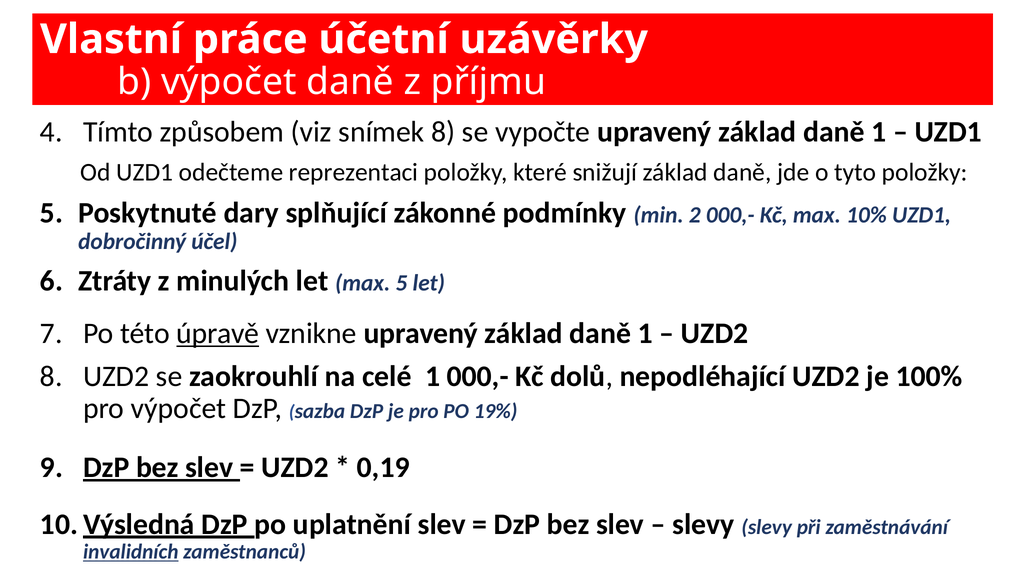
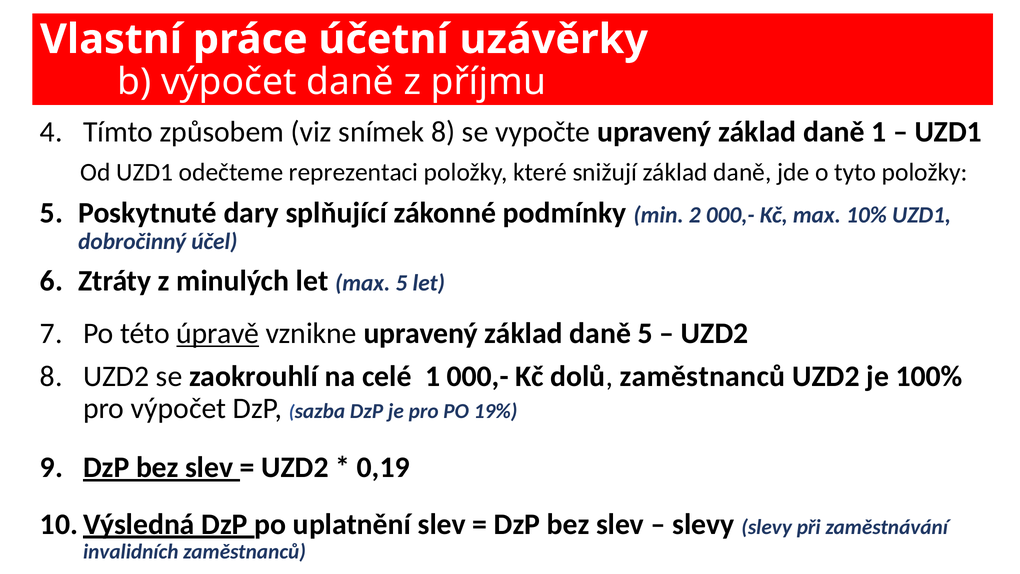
1: 1 -> 5 (645, 333)
dolů nepodléhající: nepodléhající -> zaměstnanců (702, 376)
invalidních underline: present -> none (131, 552)
